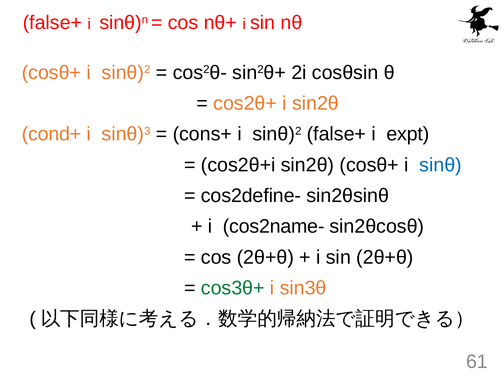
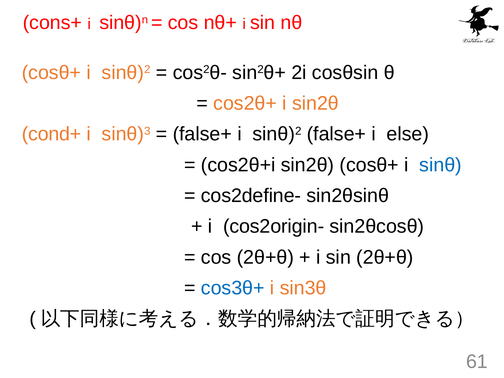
false+: false+ -> cons+ (52, 23)
cons+: cons+ -> false+ (202, 134)
expt: expt -> else (408, 134)
cos2name-: cos2name- -> cos2origin- (274, 226)
cos3θ+ colour: green -> blue (233, 288)
